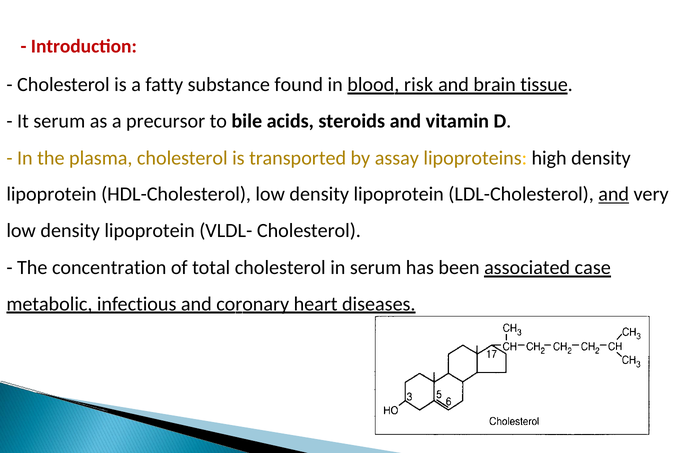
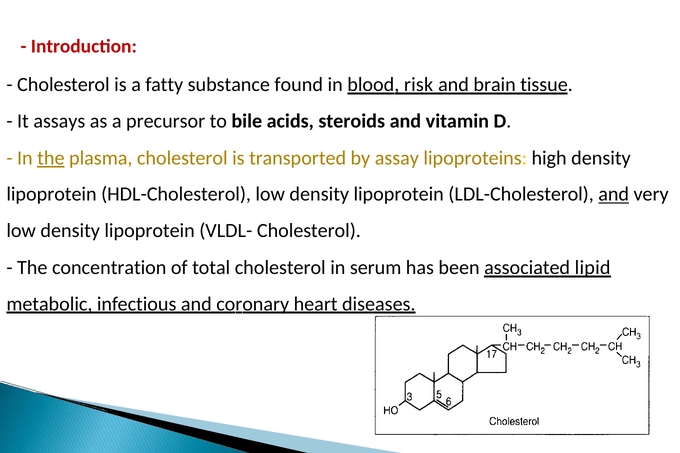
It serum: serum -> assays (59, 121)
the underline: none -> present (51, 158)
case: case -> lipid (593, 268)
